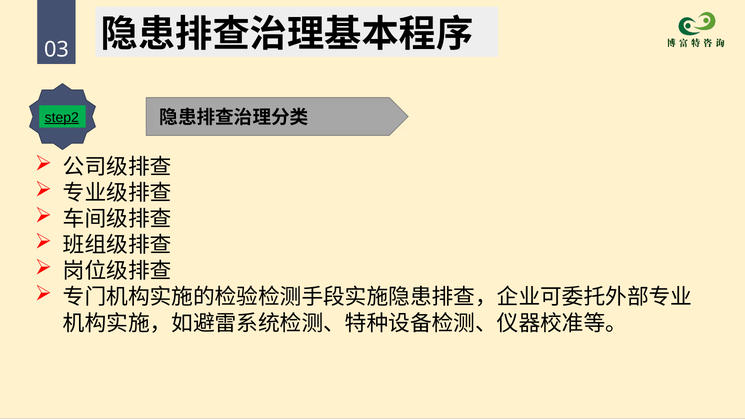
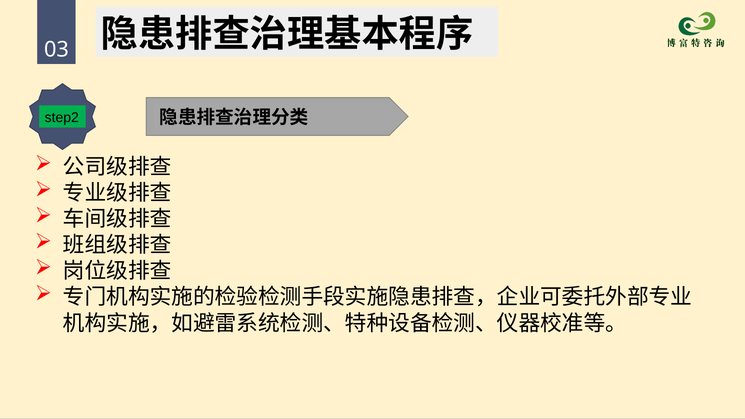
step2 underline: present -> none (62, 117)
